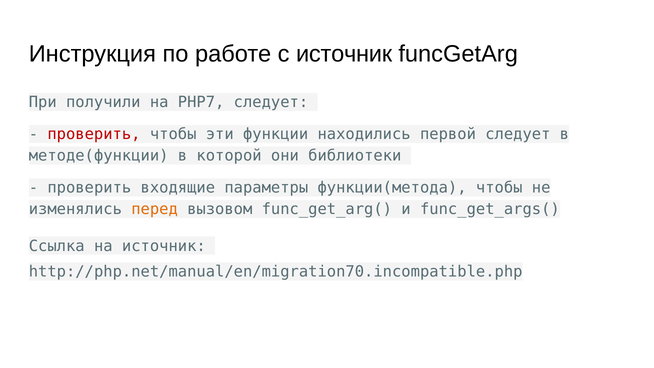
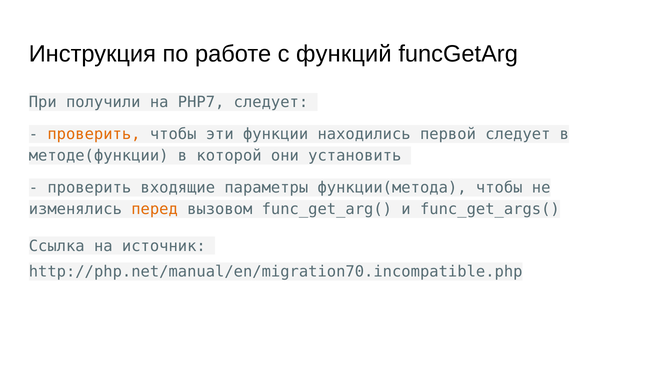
с источник: источник -> функций (344, 54)
проверить colour: red -> orange (94, 134)
библиотеки: библиотеки -> установить (355, 156)
